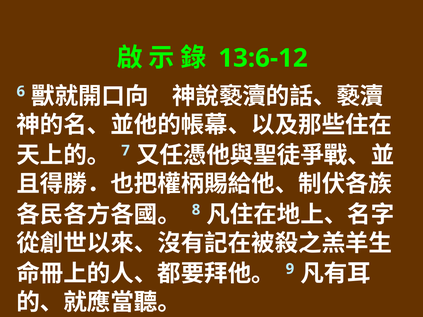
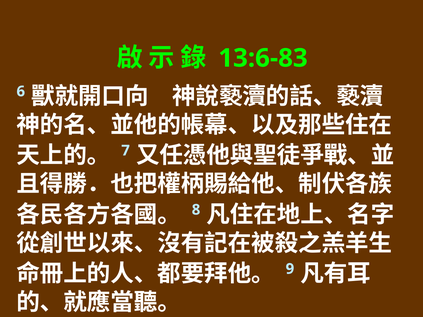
13:6-12: 13:6-12 -> 13:6-83 (263, 58)
